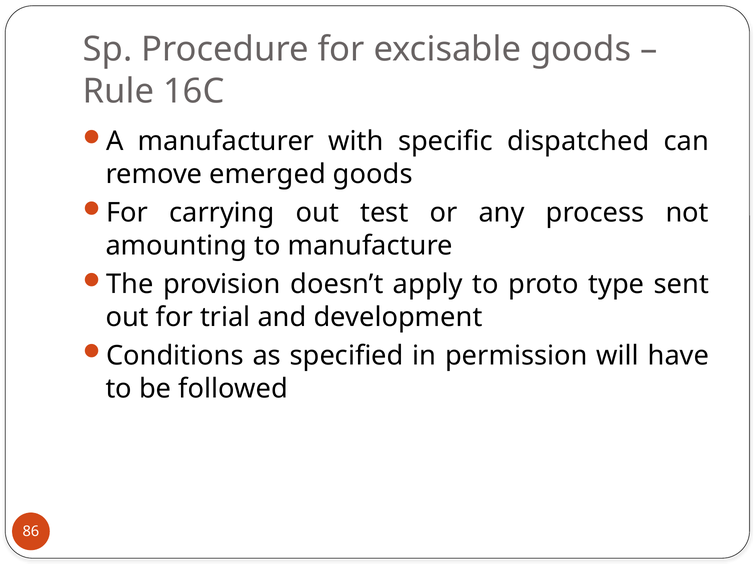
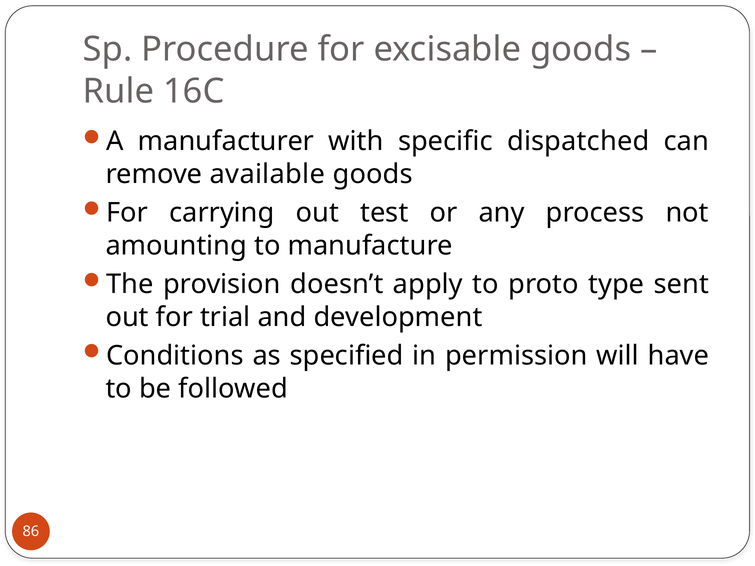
emerged: emerged -> available (267, 174)
